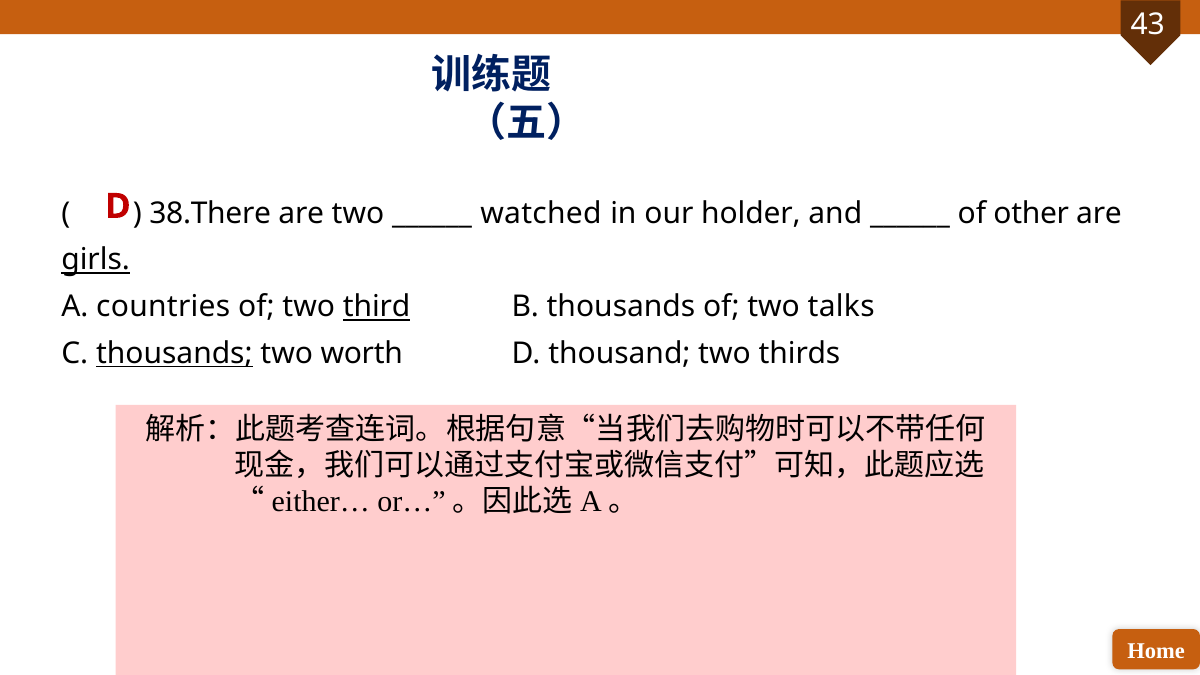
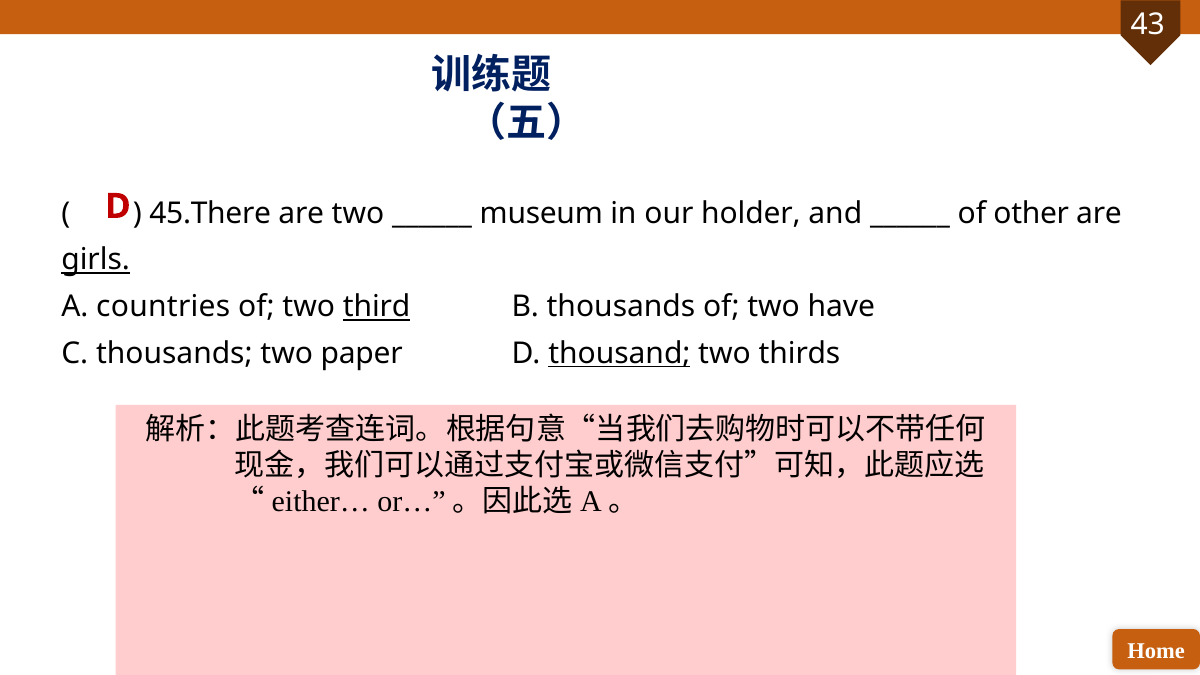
38.There: 38.There -> 45.There (210, 213)
watched: watched -> museum (541, 213)
talks: talks -> have (841, 307)
thousands underline: present -> none (174, 354)
worth: worth -> paper (362, 354)
thousand underline: none -> present (619, 354)
